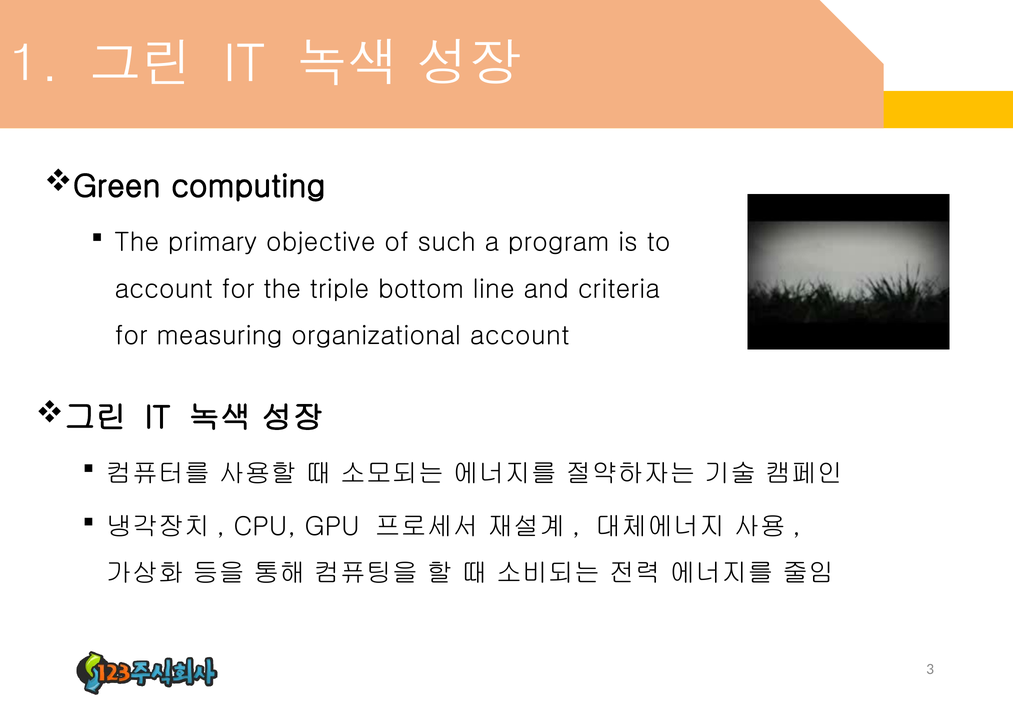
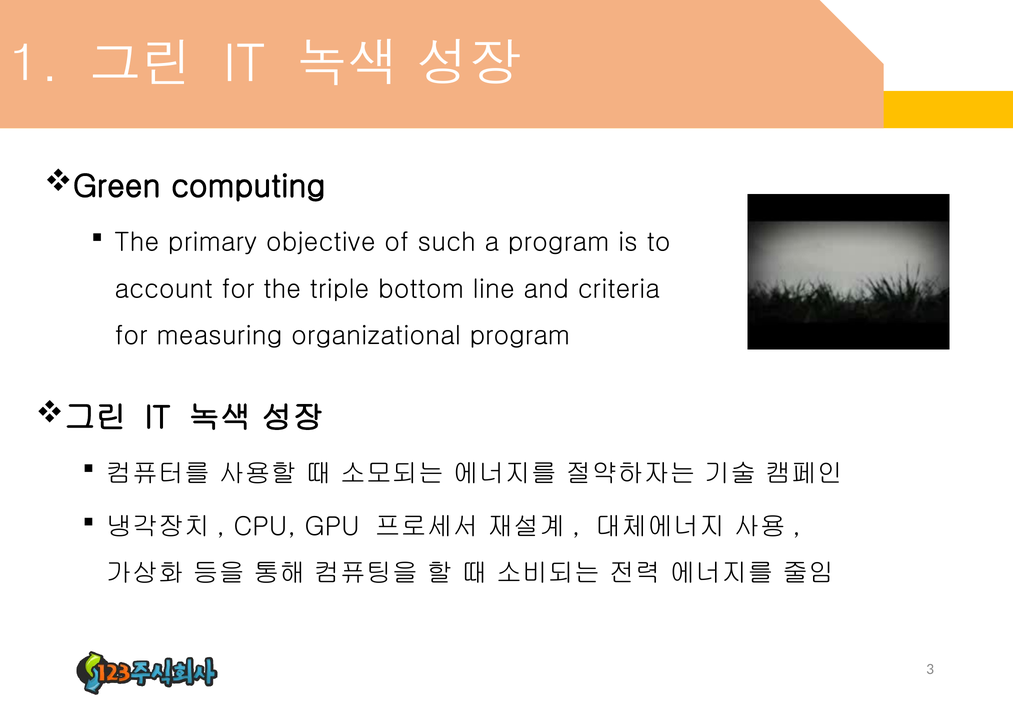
organizational account: account -> program (520, 336)
